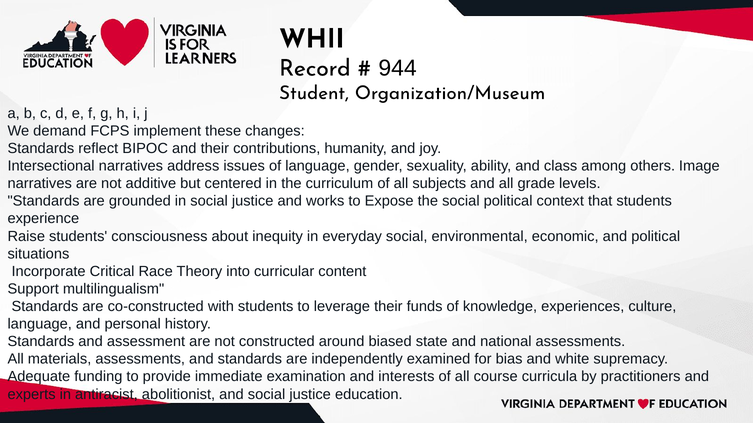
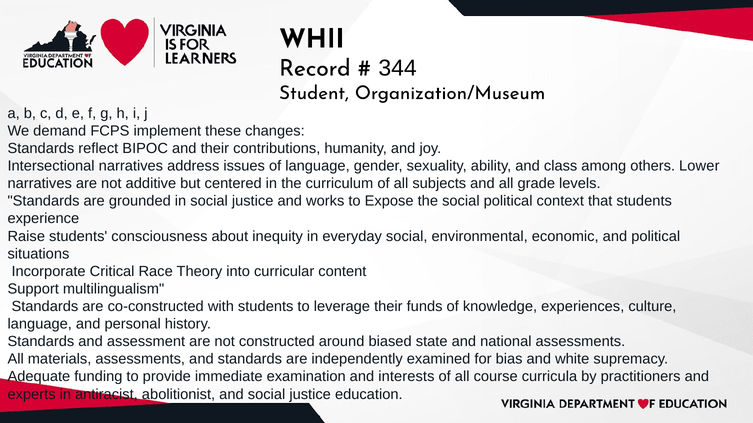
944: 944 -> 344 (398, 68)
Image: Image -> Lower (699, 166)
